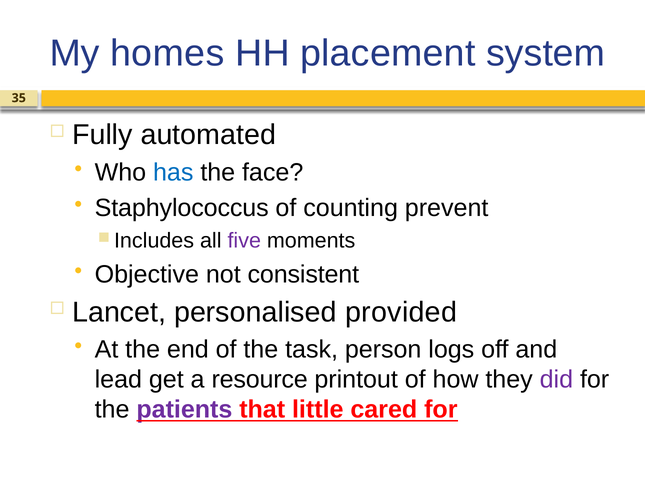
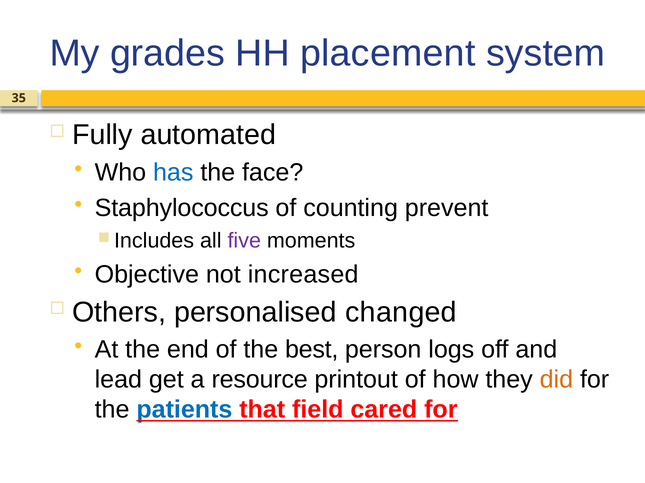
homes: homes -> grades (168, 54)
consistent: consistent -> increased (303, 275)
Lancet: Lancet -> Others (119, 313)
provided: provided -> changed (401, 313)
task: task -> best (312, 350)
did colour: purple -> orange (556, 380)
patients colour: purple -> blue (184, 410)
little: little -> field (318, 410)
